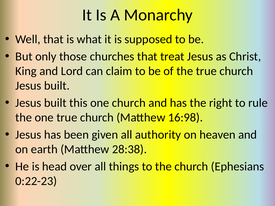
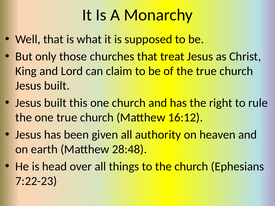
16:98: 16:98 -> 16:12 (186, 118)
28:38: 28:38 -> 28:48 (130, 149)
0:22-23: 0:22-23 -> 7:22-23 (36, 181)
